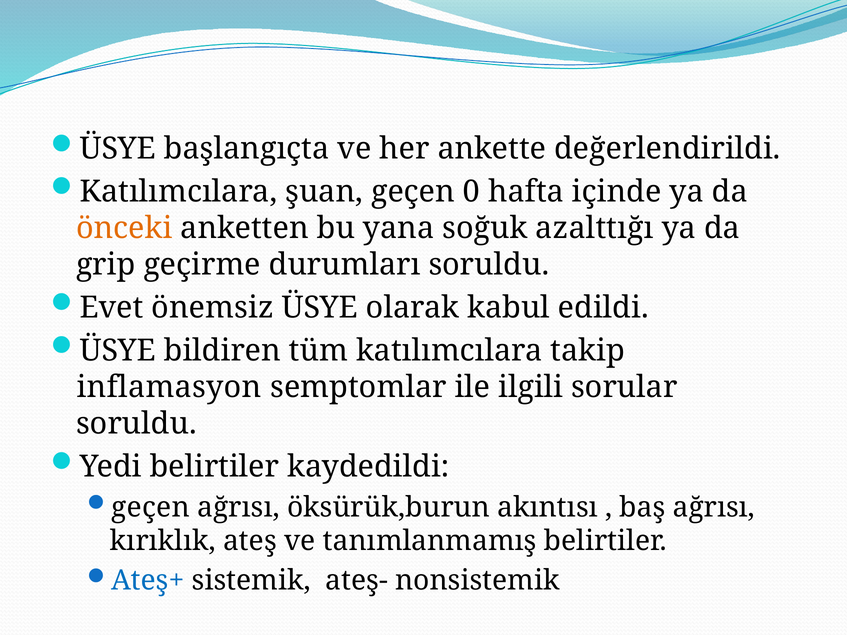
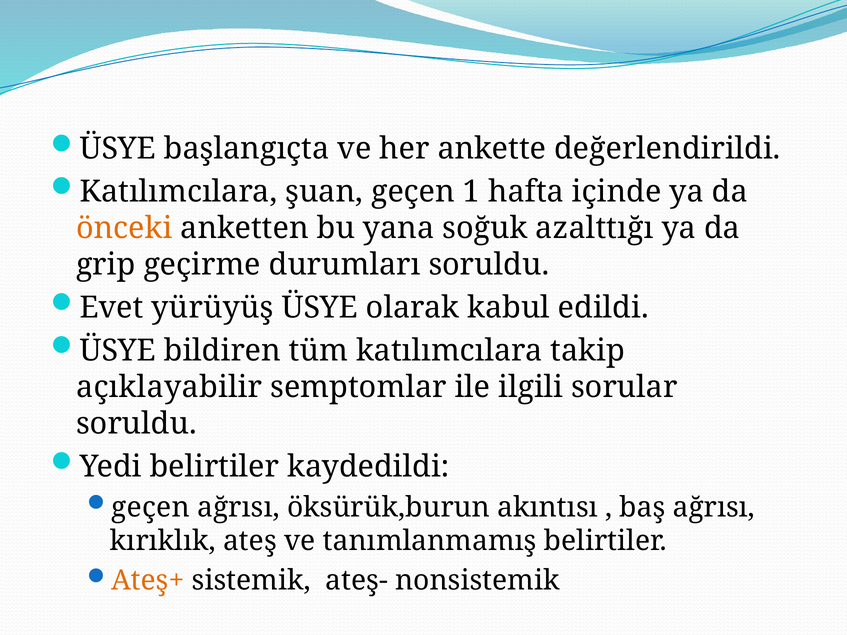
0: 0 -> 1 (471, 192)
önemsiz: önemsiz -> yürüyüş (213, 308)
inflamasyon: inflamasyon -> açıklayabilir (169, 387)
Ateş+ colour: blue -> orange (148, 581)
